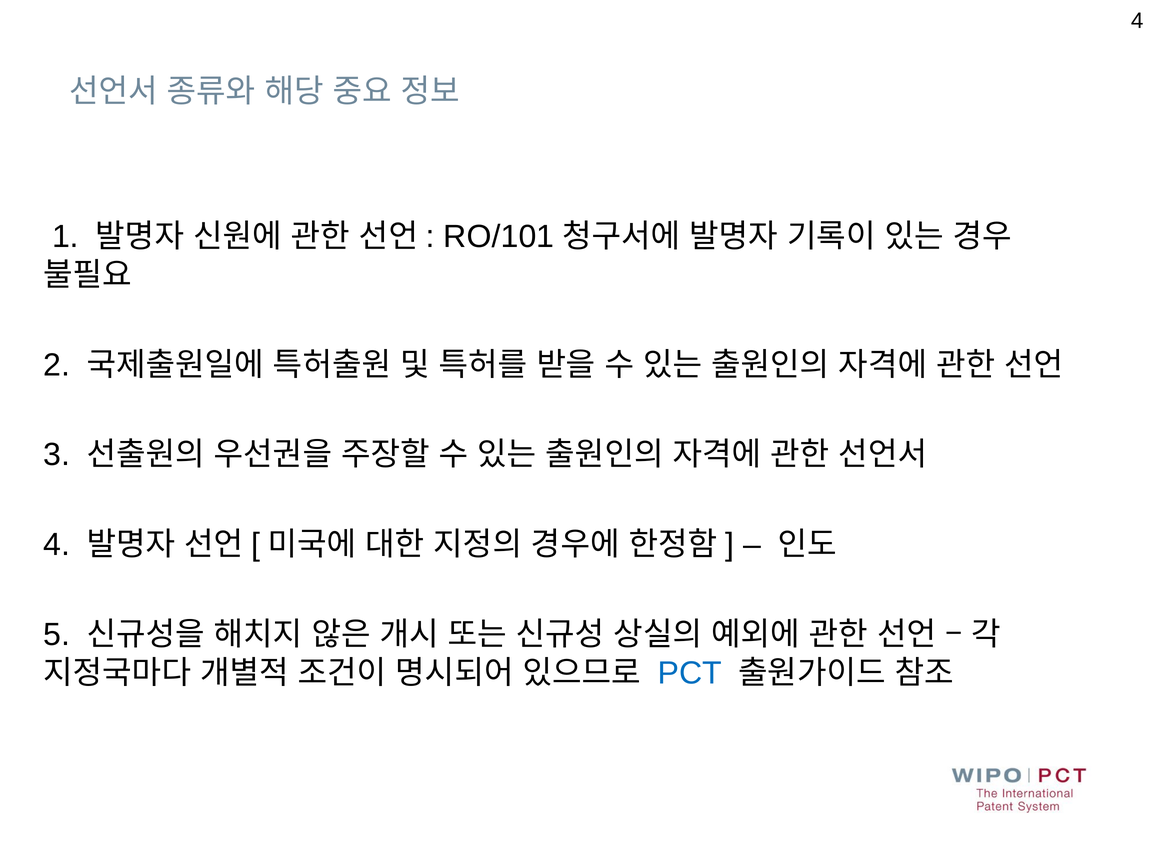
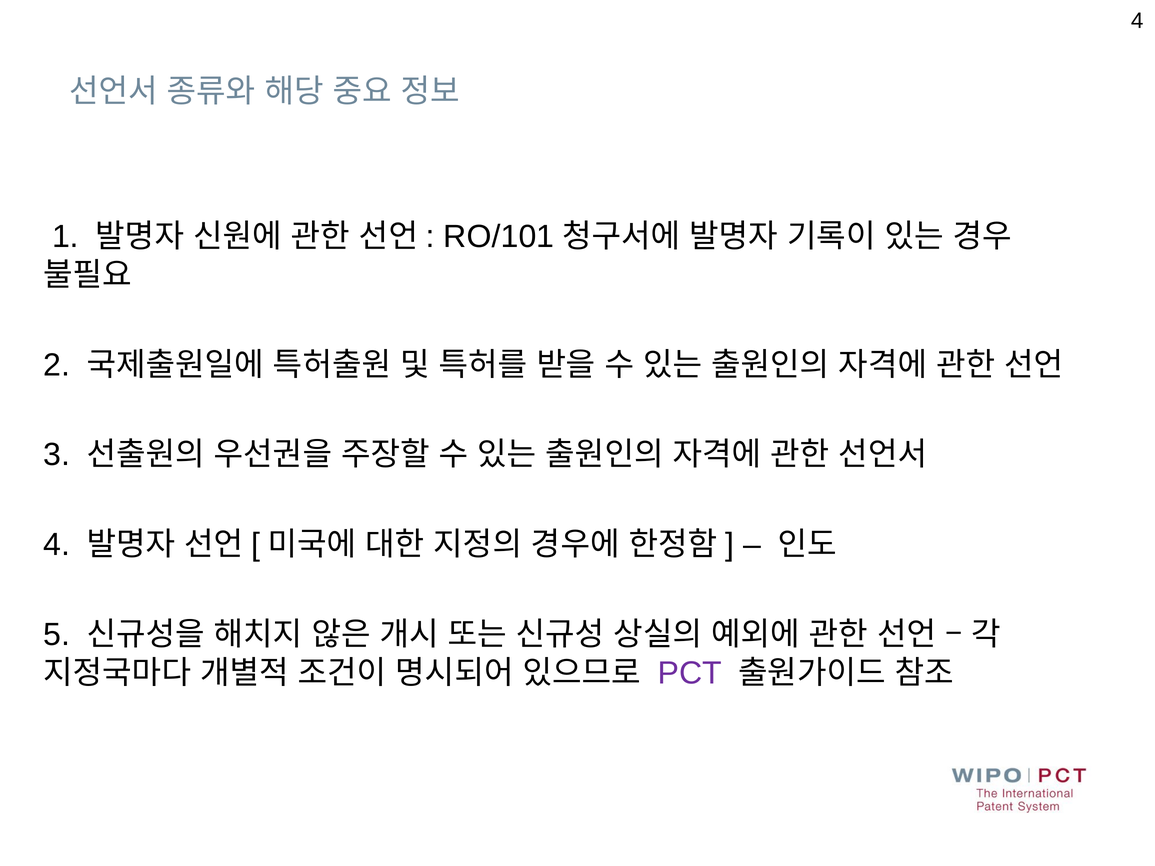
PCT colour: blue -> purple (690, 673)
